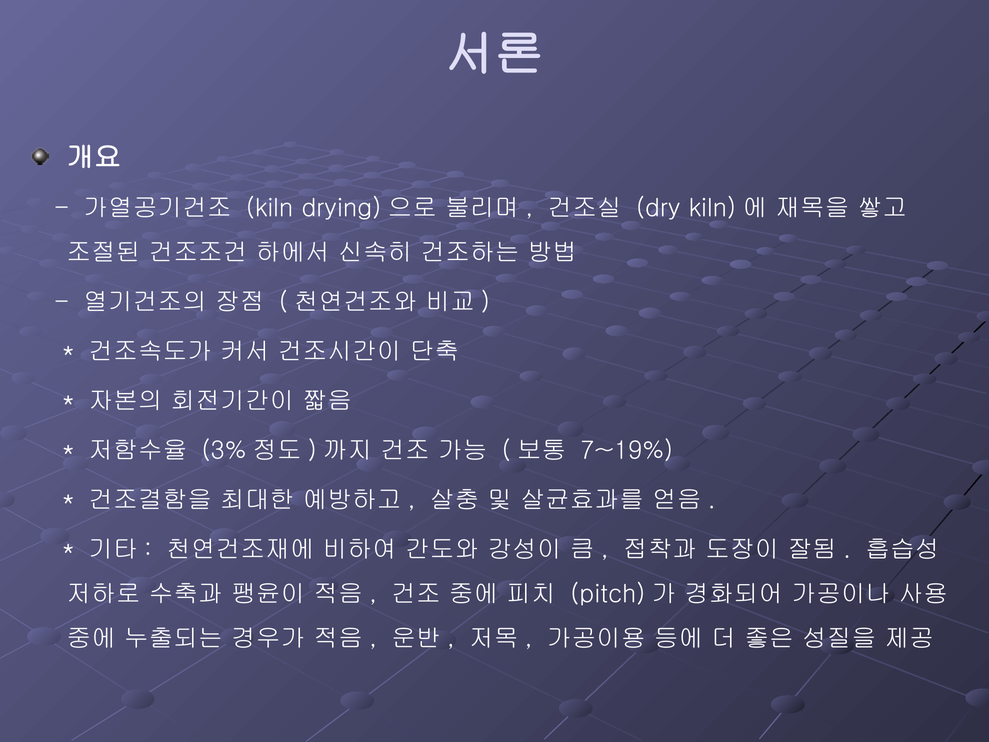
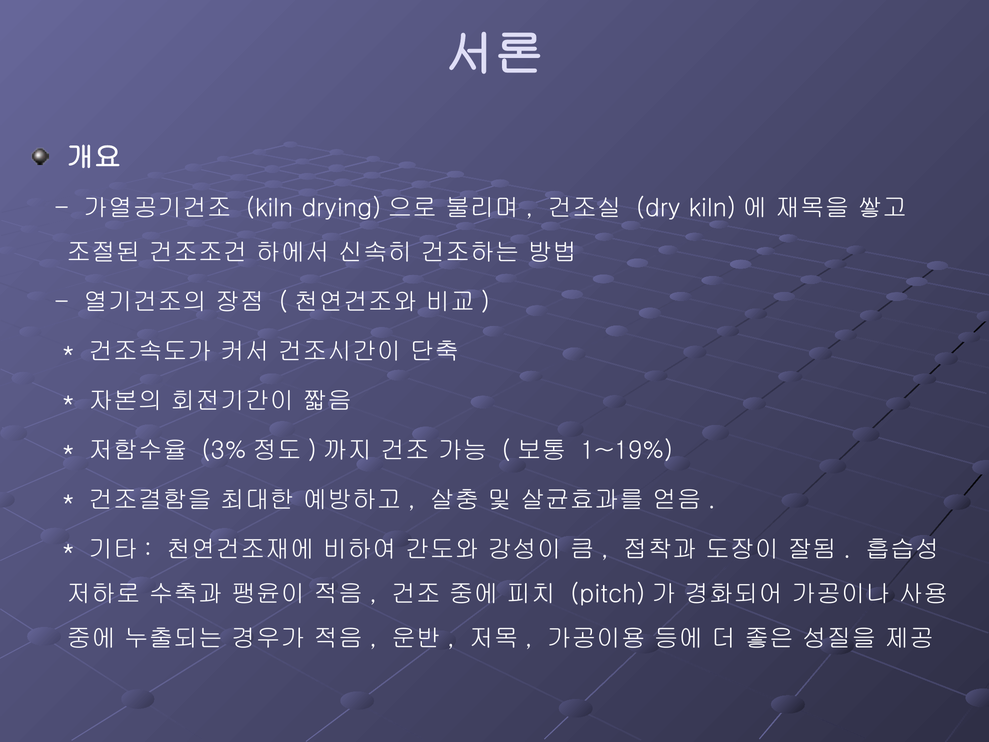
7~19%: 7~19% -> 1~19% (627, 450)
